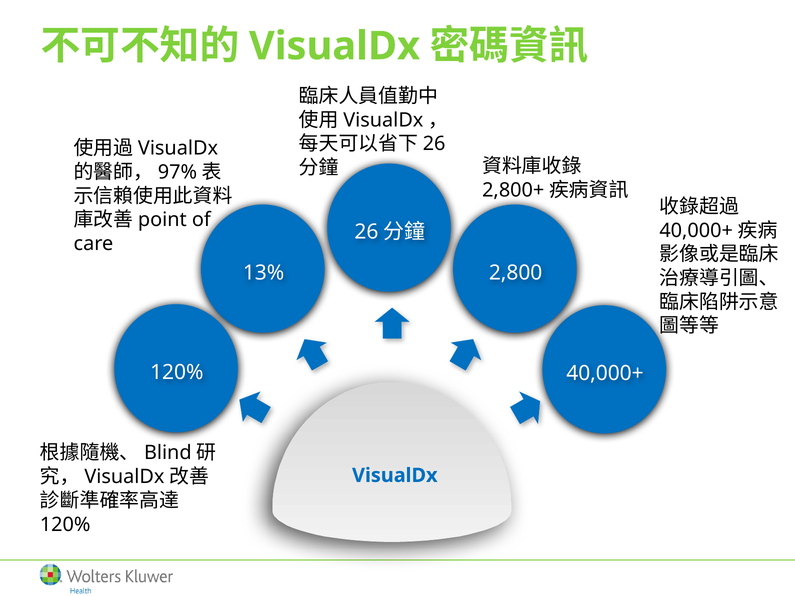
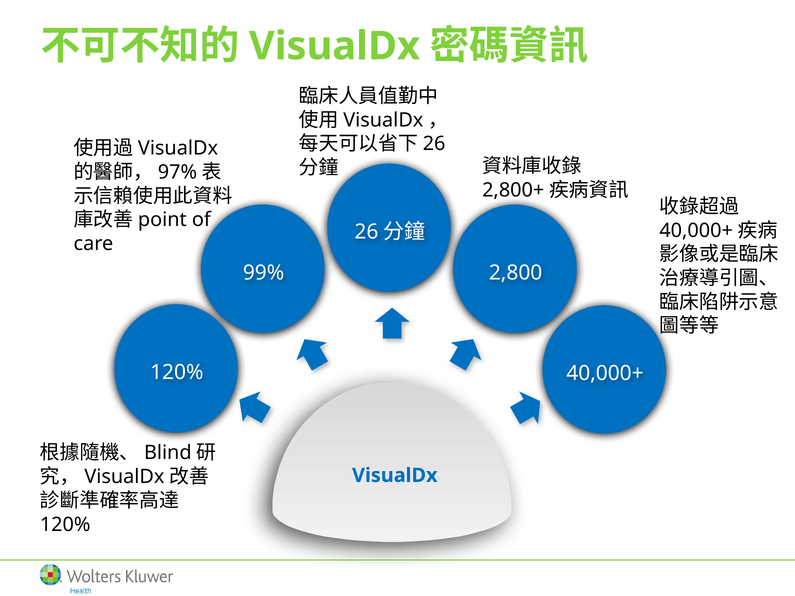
13%: 13% -> 99% (264, 273)
